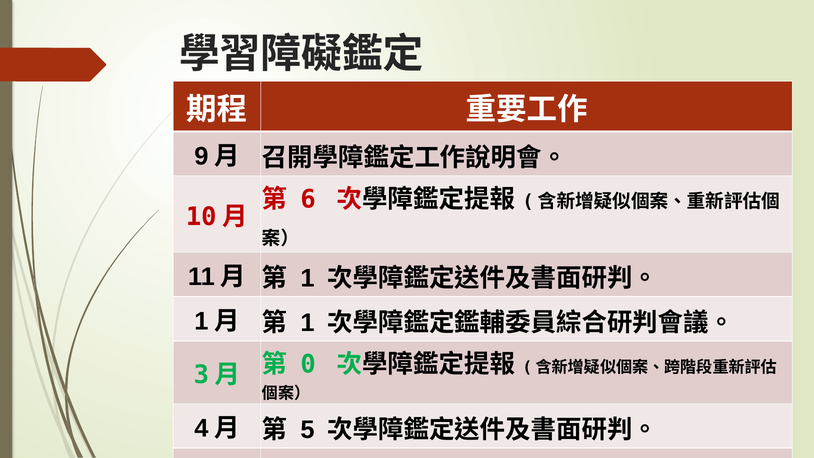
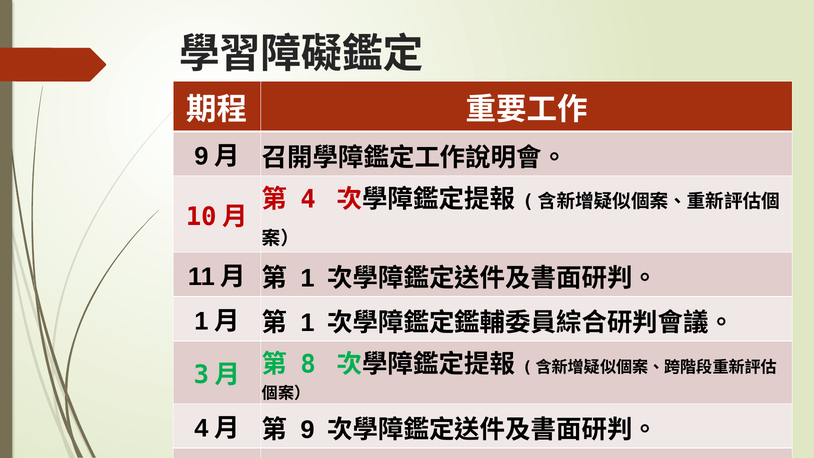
6: 6 -> 4 (308, 199)
0: 0 -> 8 (308, 364)
5: 5 -> 9 (308, 430)
